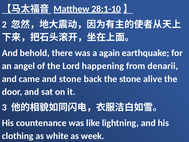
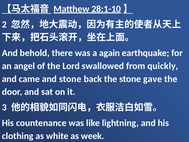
happening: happening -> swallowed (103, 66)
denarii: denarii -> quickly (163, 66)
alive: alive -> gave (153, 79)
